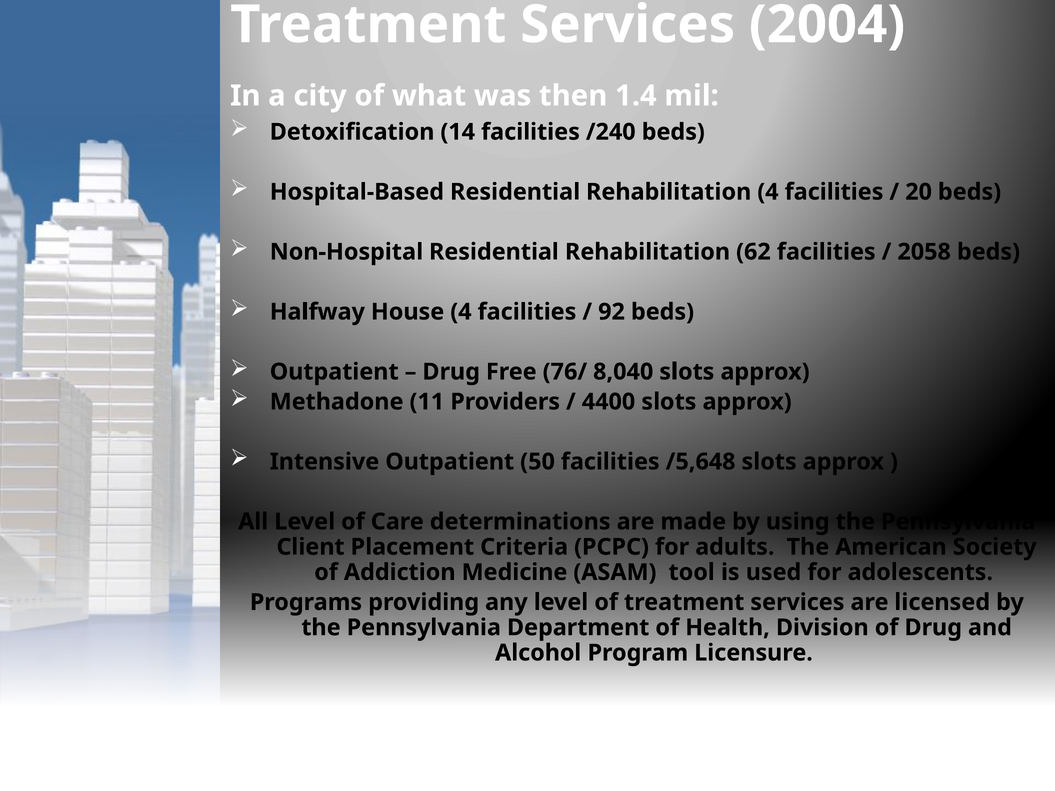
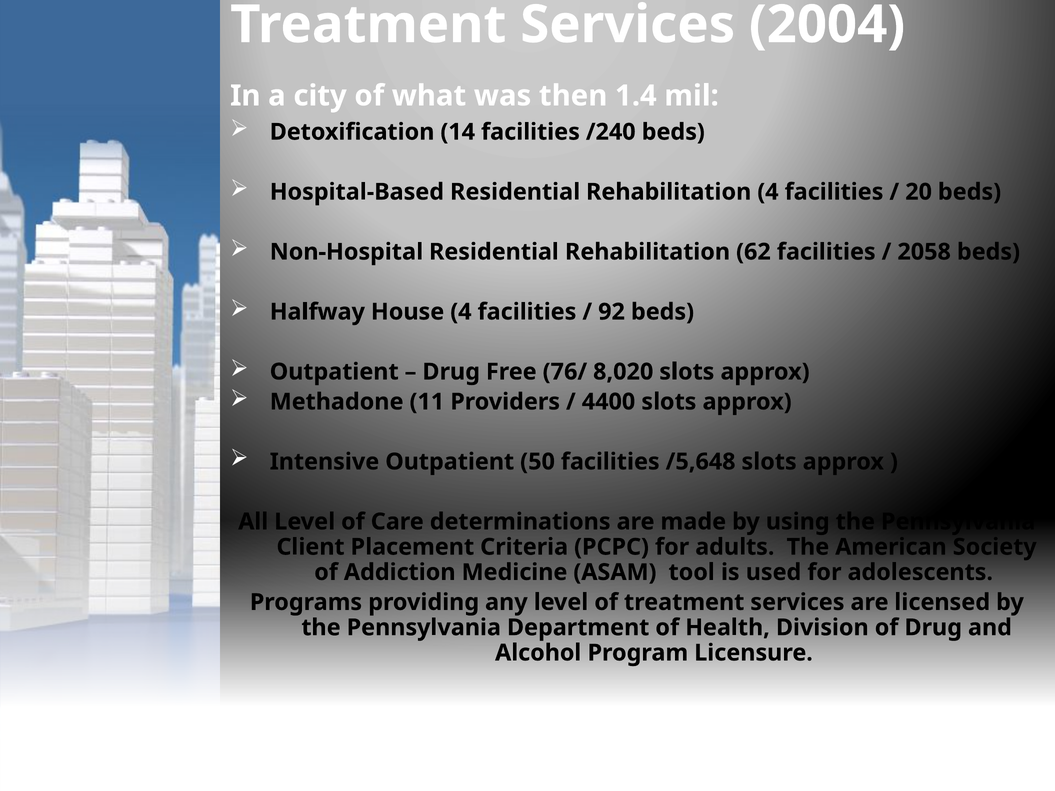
8,040: 8,040 -> 8,020 (623, 372)
